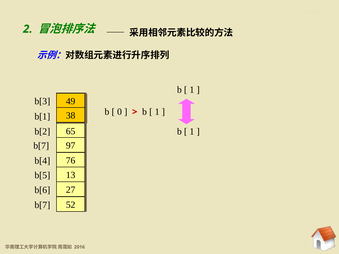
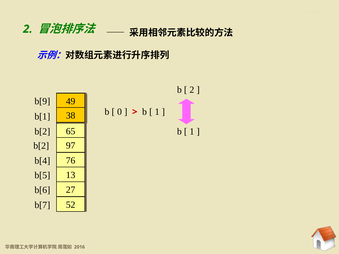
1: 1 -> 2 (192, 90)
b[3: b[3 -> b[9 (42, 101)
b[7: b[7 -> b[2 (41, 146)
